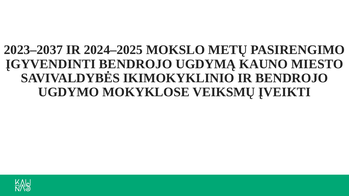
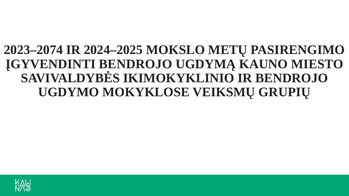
2023–2037: 2023–2037 -> 2023–2074 (33, 50)
ĮVEIKTI: ĮVEIKTI -> GRUPIŲ (285, 92)
